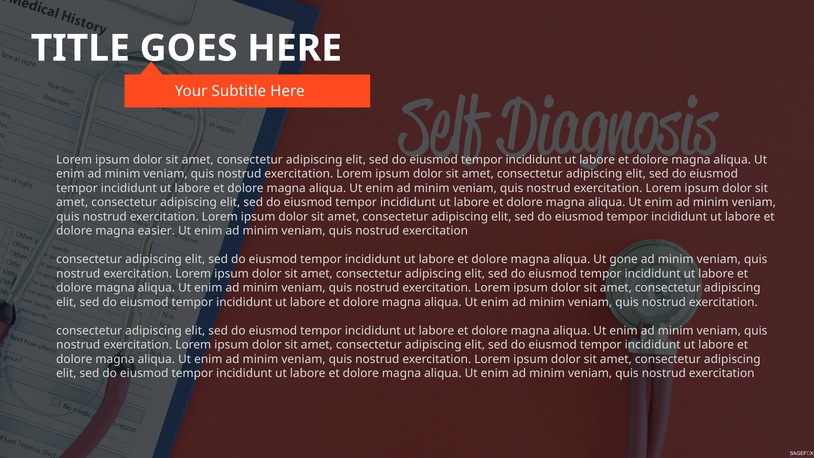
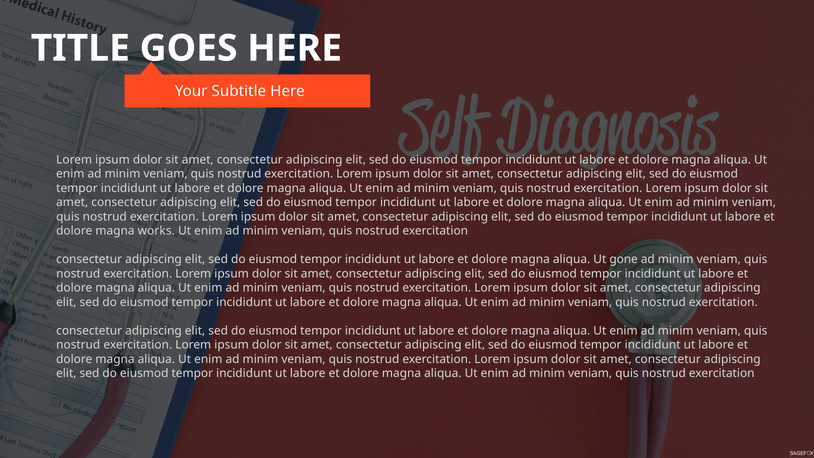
easier: easier -> works (156, 231)
